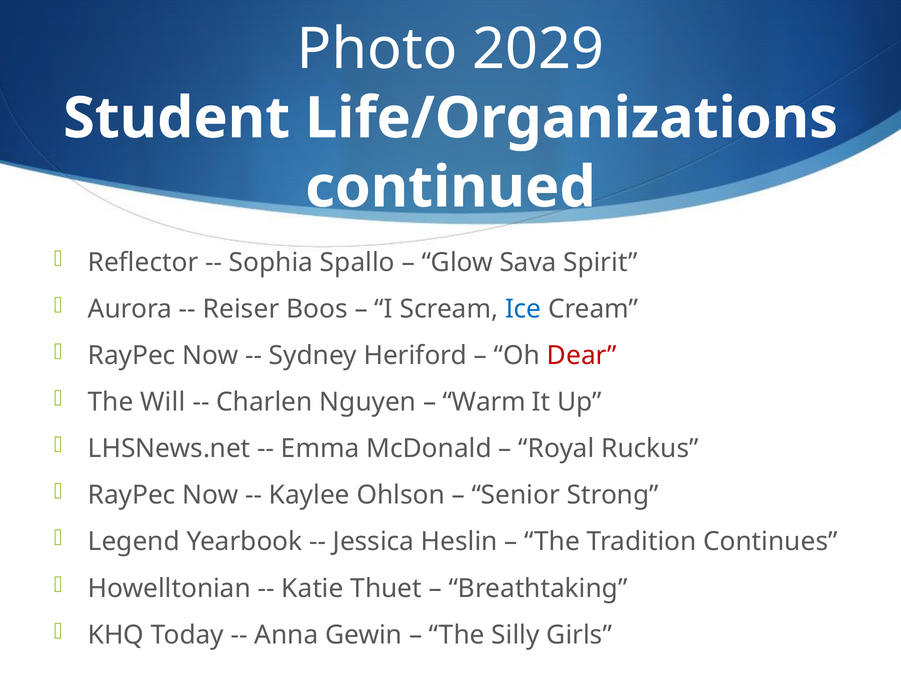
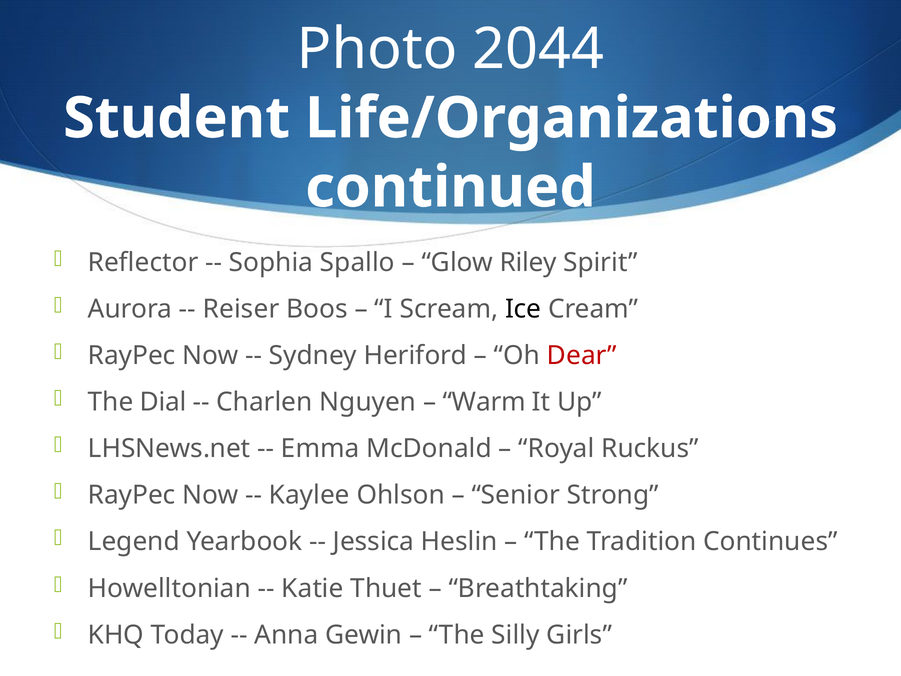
2029: 2029 -> 2044 (538, 49)
Sava: Sava -> Riley (528, 262)
Ice colour: blue -> black (523, 309)
Will: Will -> Dial (163, 402)
